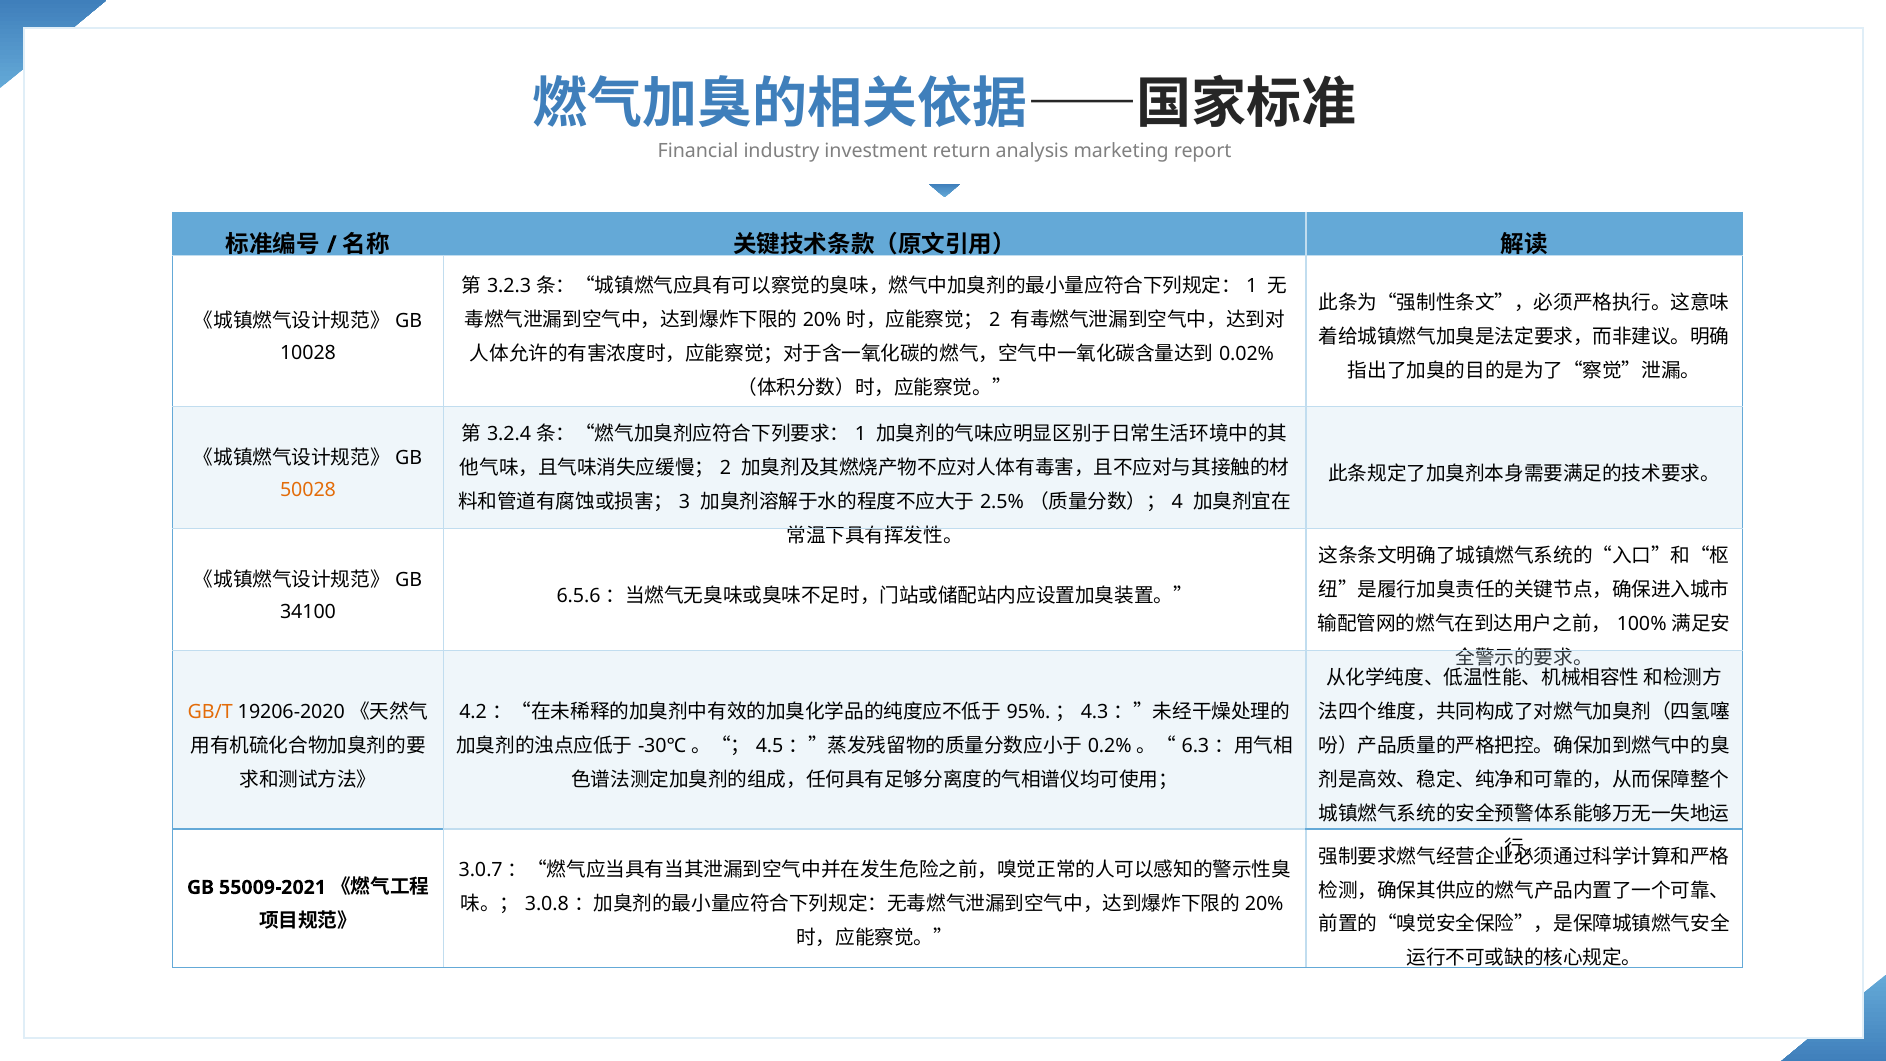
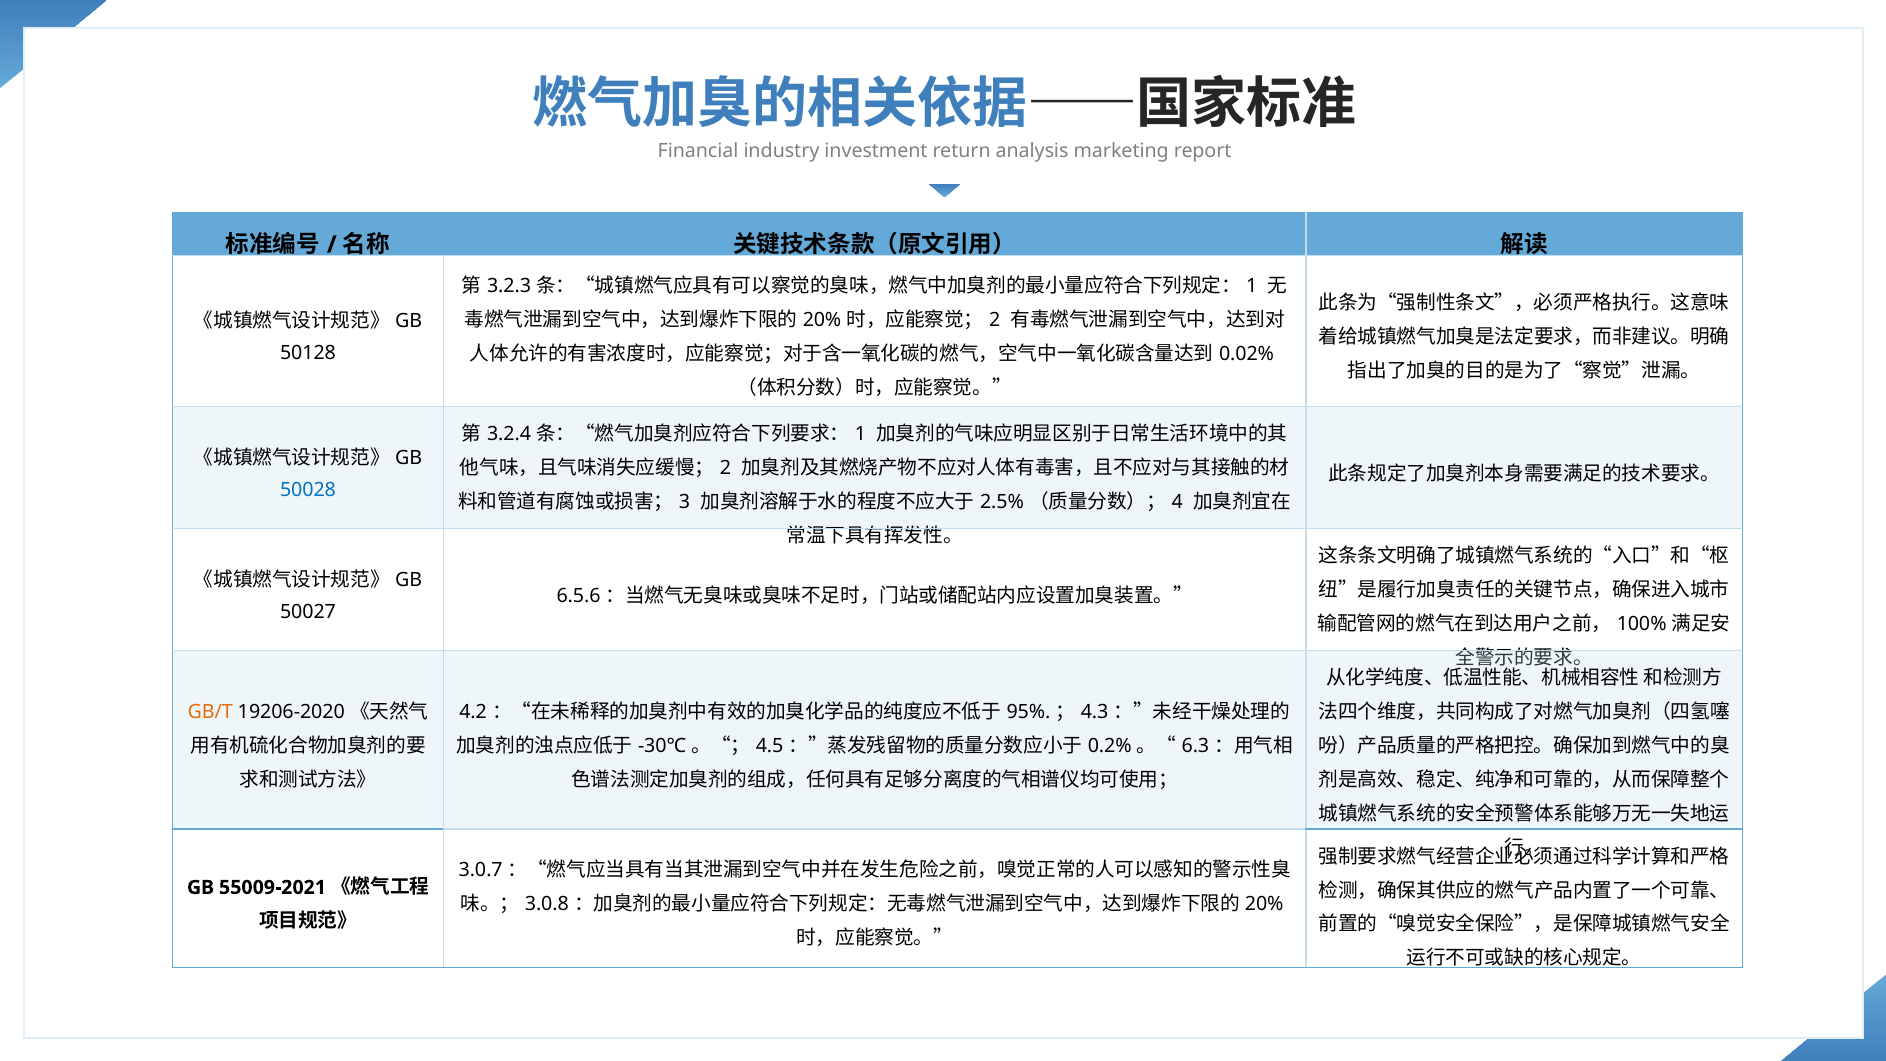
10028: 10028 -> 50128 (308, 353)
50028 colour: orange -> blue (308, 490)
34100: 34100 -> 50027 (308, 612)
